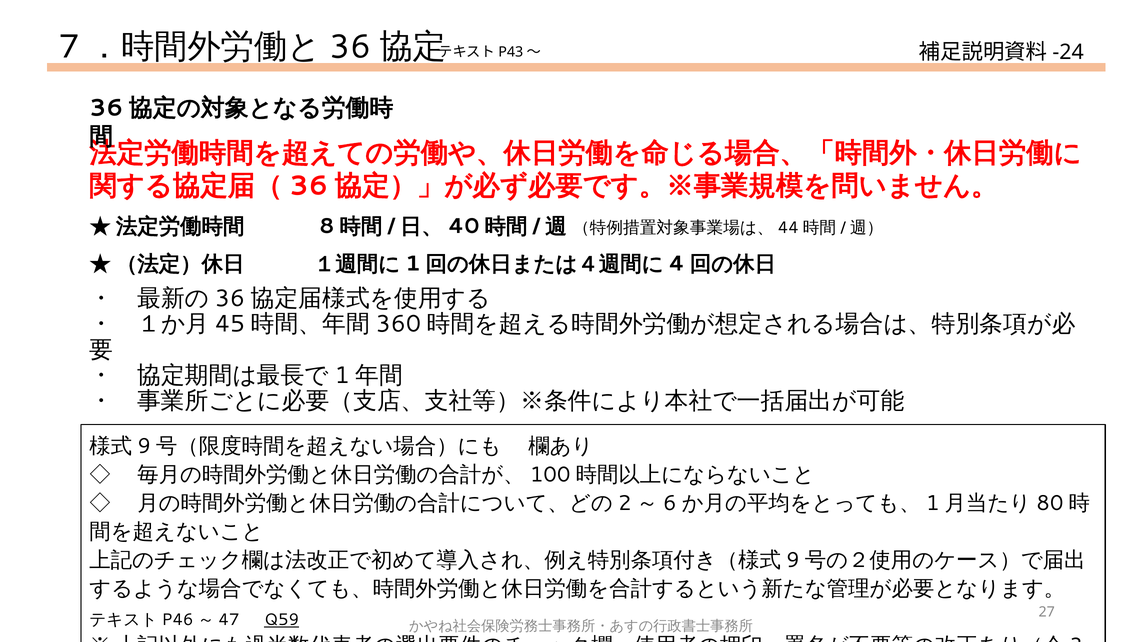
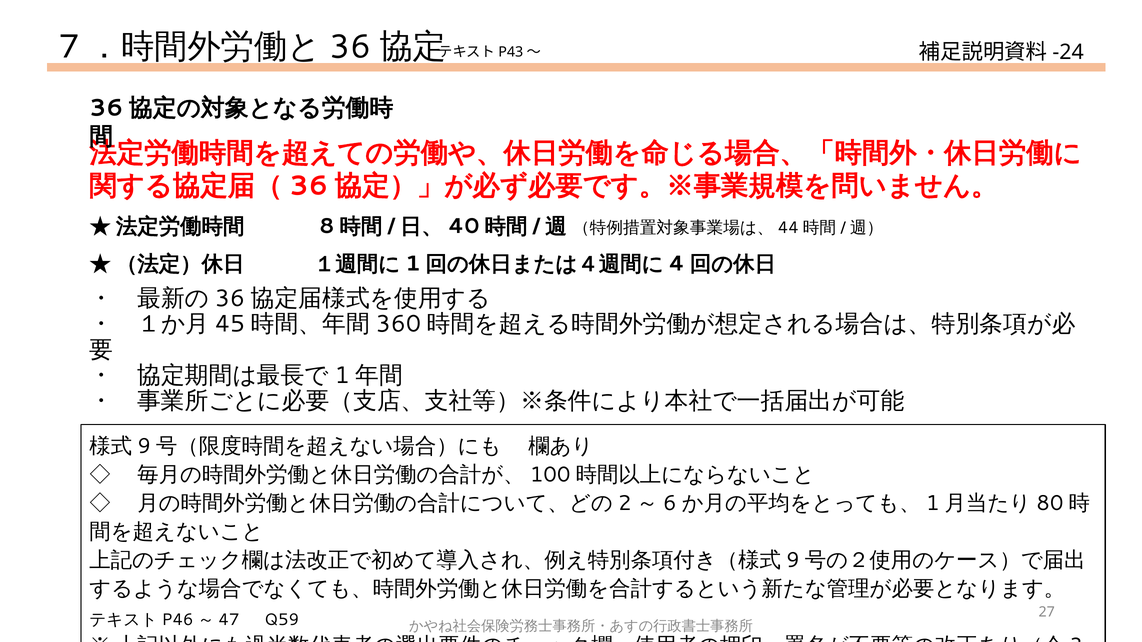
Q59 underline: present -> none (282, 620)
